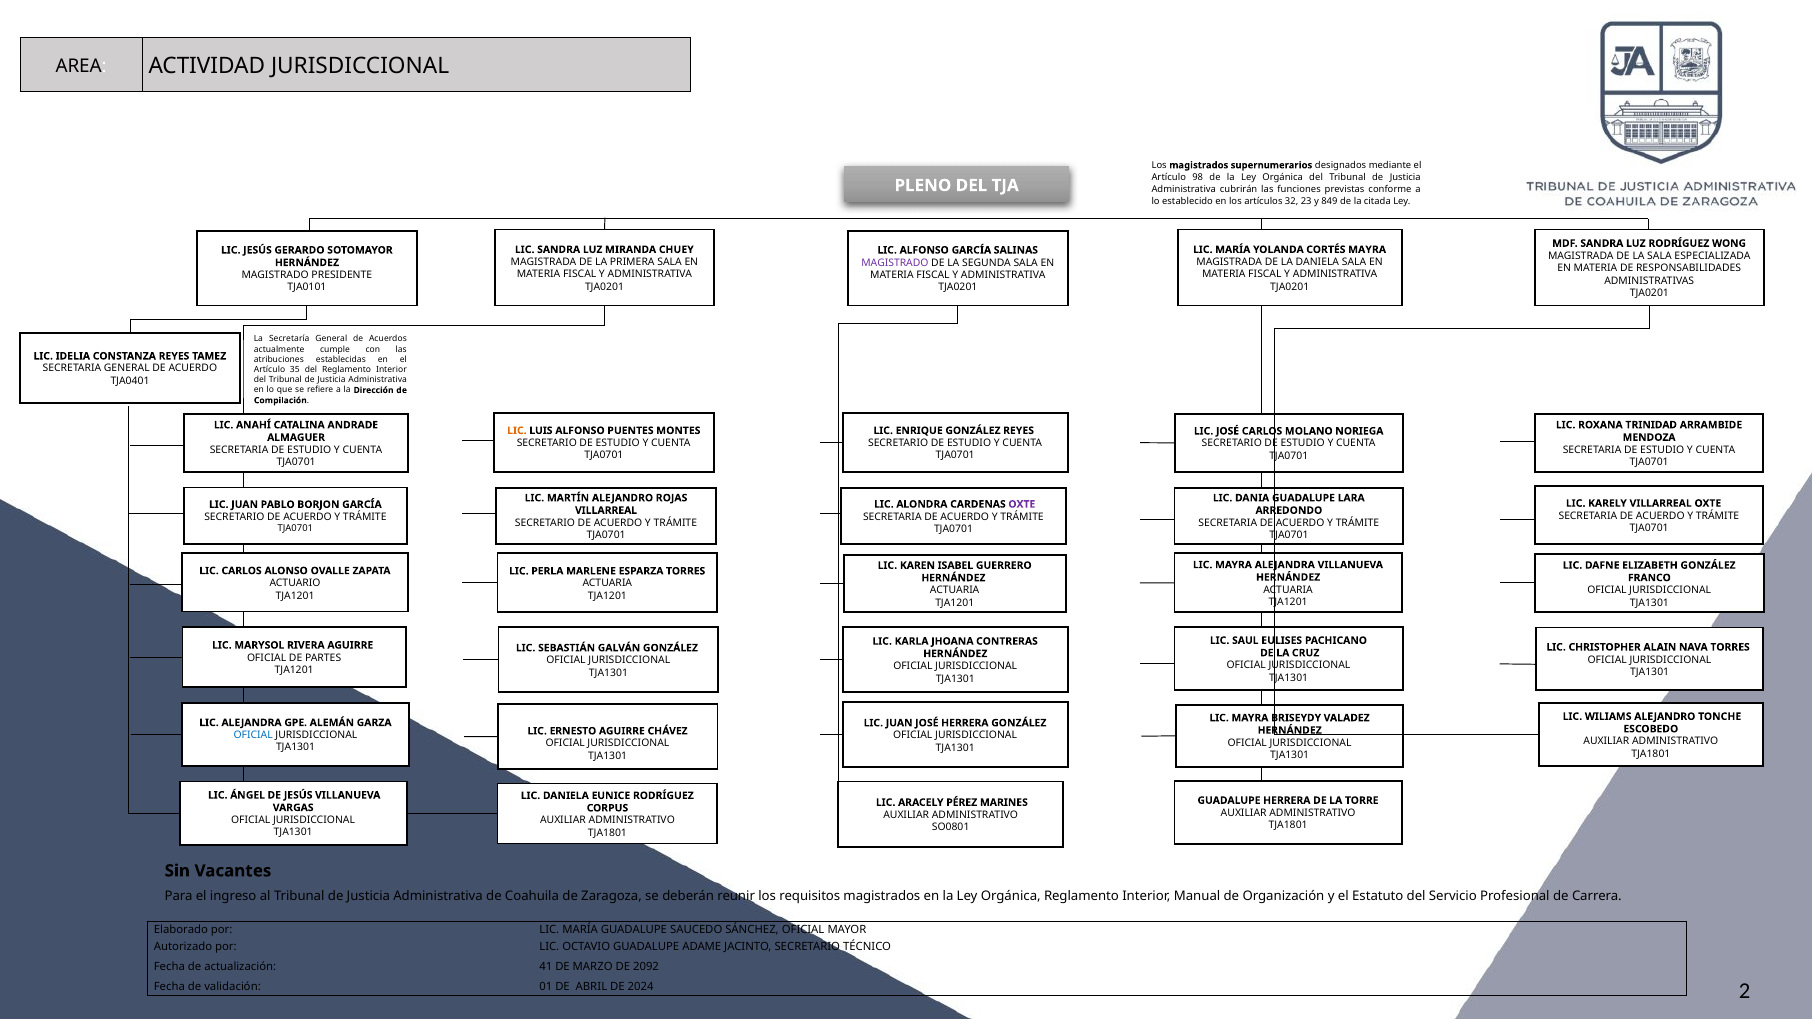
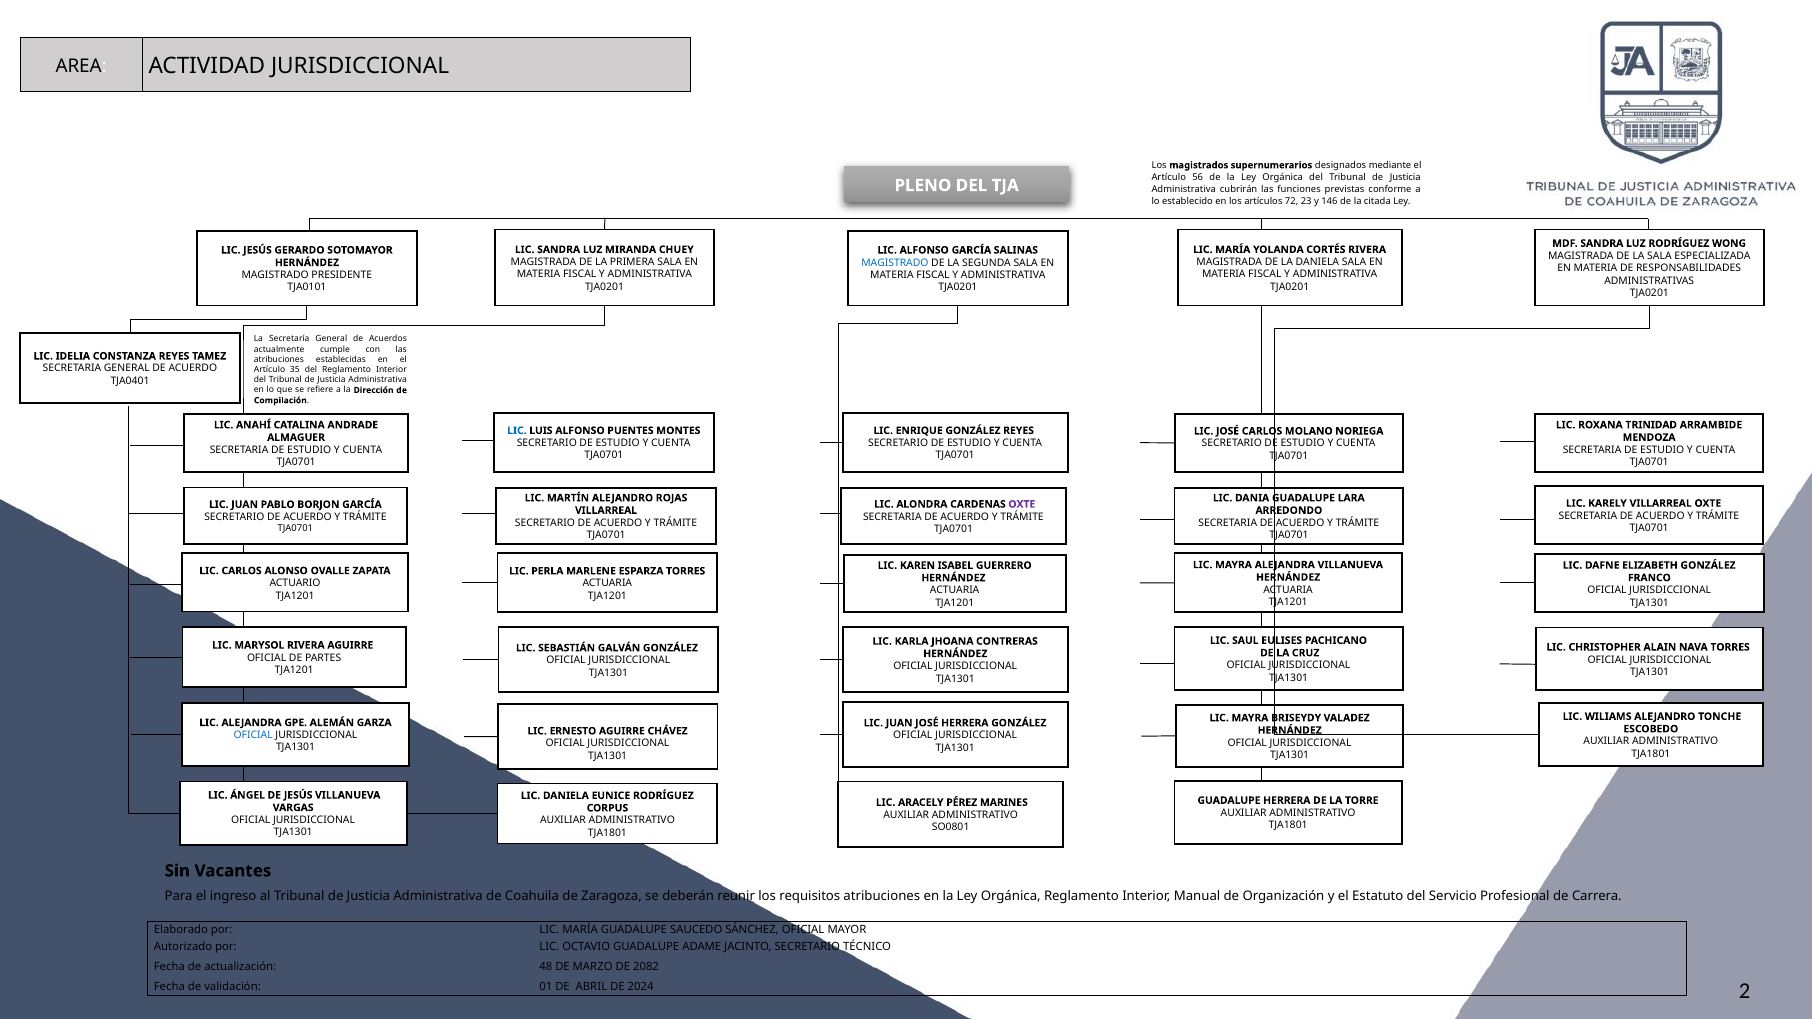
98: 98 -> 56 (1198, 177)
32: 32 -> 72 (1292, 201)
849: 849 -> 146 (1329, 201)
CORTÉS MAYRA: MAYRA -> RIVERA (1367, 250)
MAGISTRADO colour: purple -> blue (895, 263)
LIC colour: orange -> blue (517, 431)
requisitos magistrados: magistrados -> atribuciones (882, 897)
41: 41 -> 48 (546, 967)
2092: 2092 -> 2082 (646, 967)
